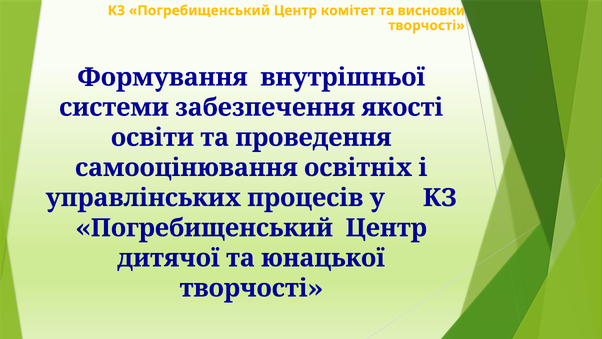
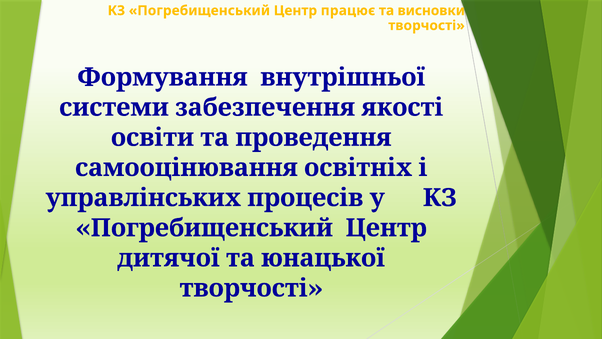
комітет: комітет -> працює (348, 11)
